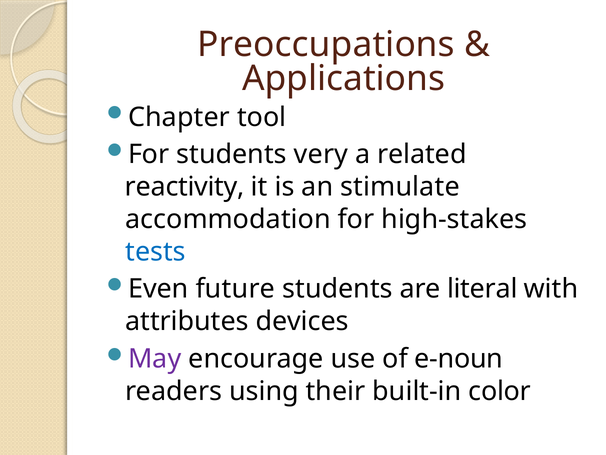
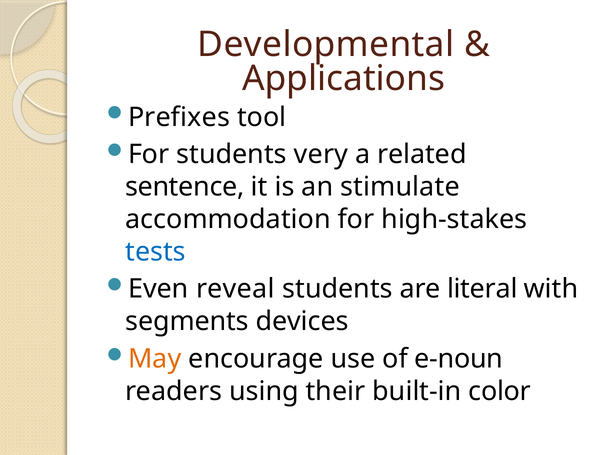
Preoccupations: Preoccupations -> Developmental (326, 44)
Chapter: Chapter -> Prefixes (179, 117)
reactivity: reactivity -> sentence (185, 187)
future: future -> reveal (235, 289)
attributes: attributes -> segments (187, 321)
May colour: purple -> orange (155, 358)
